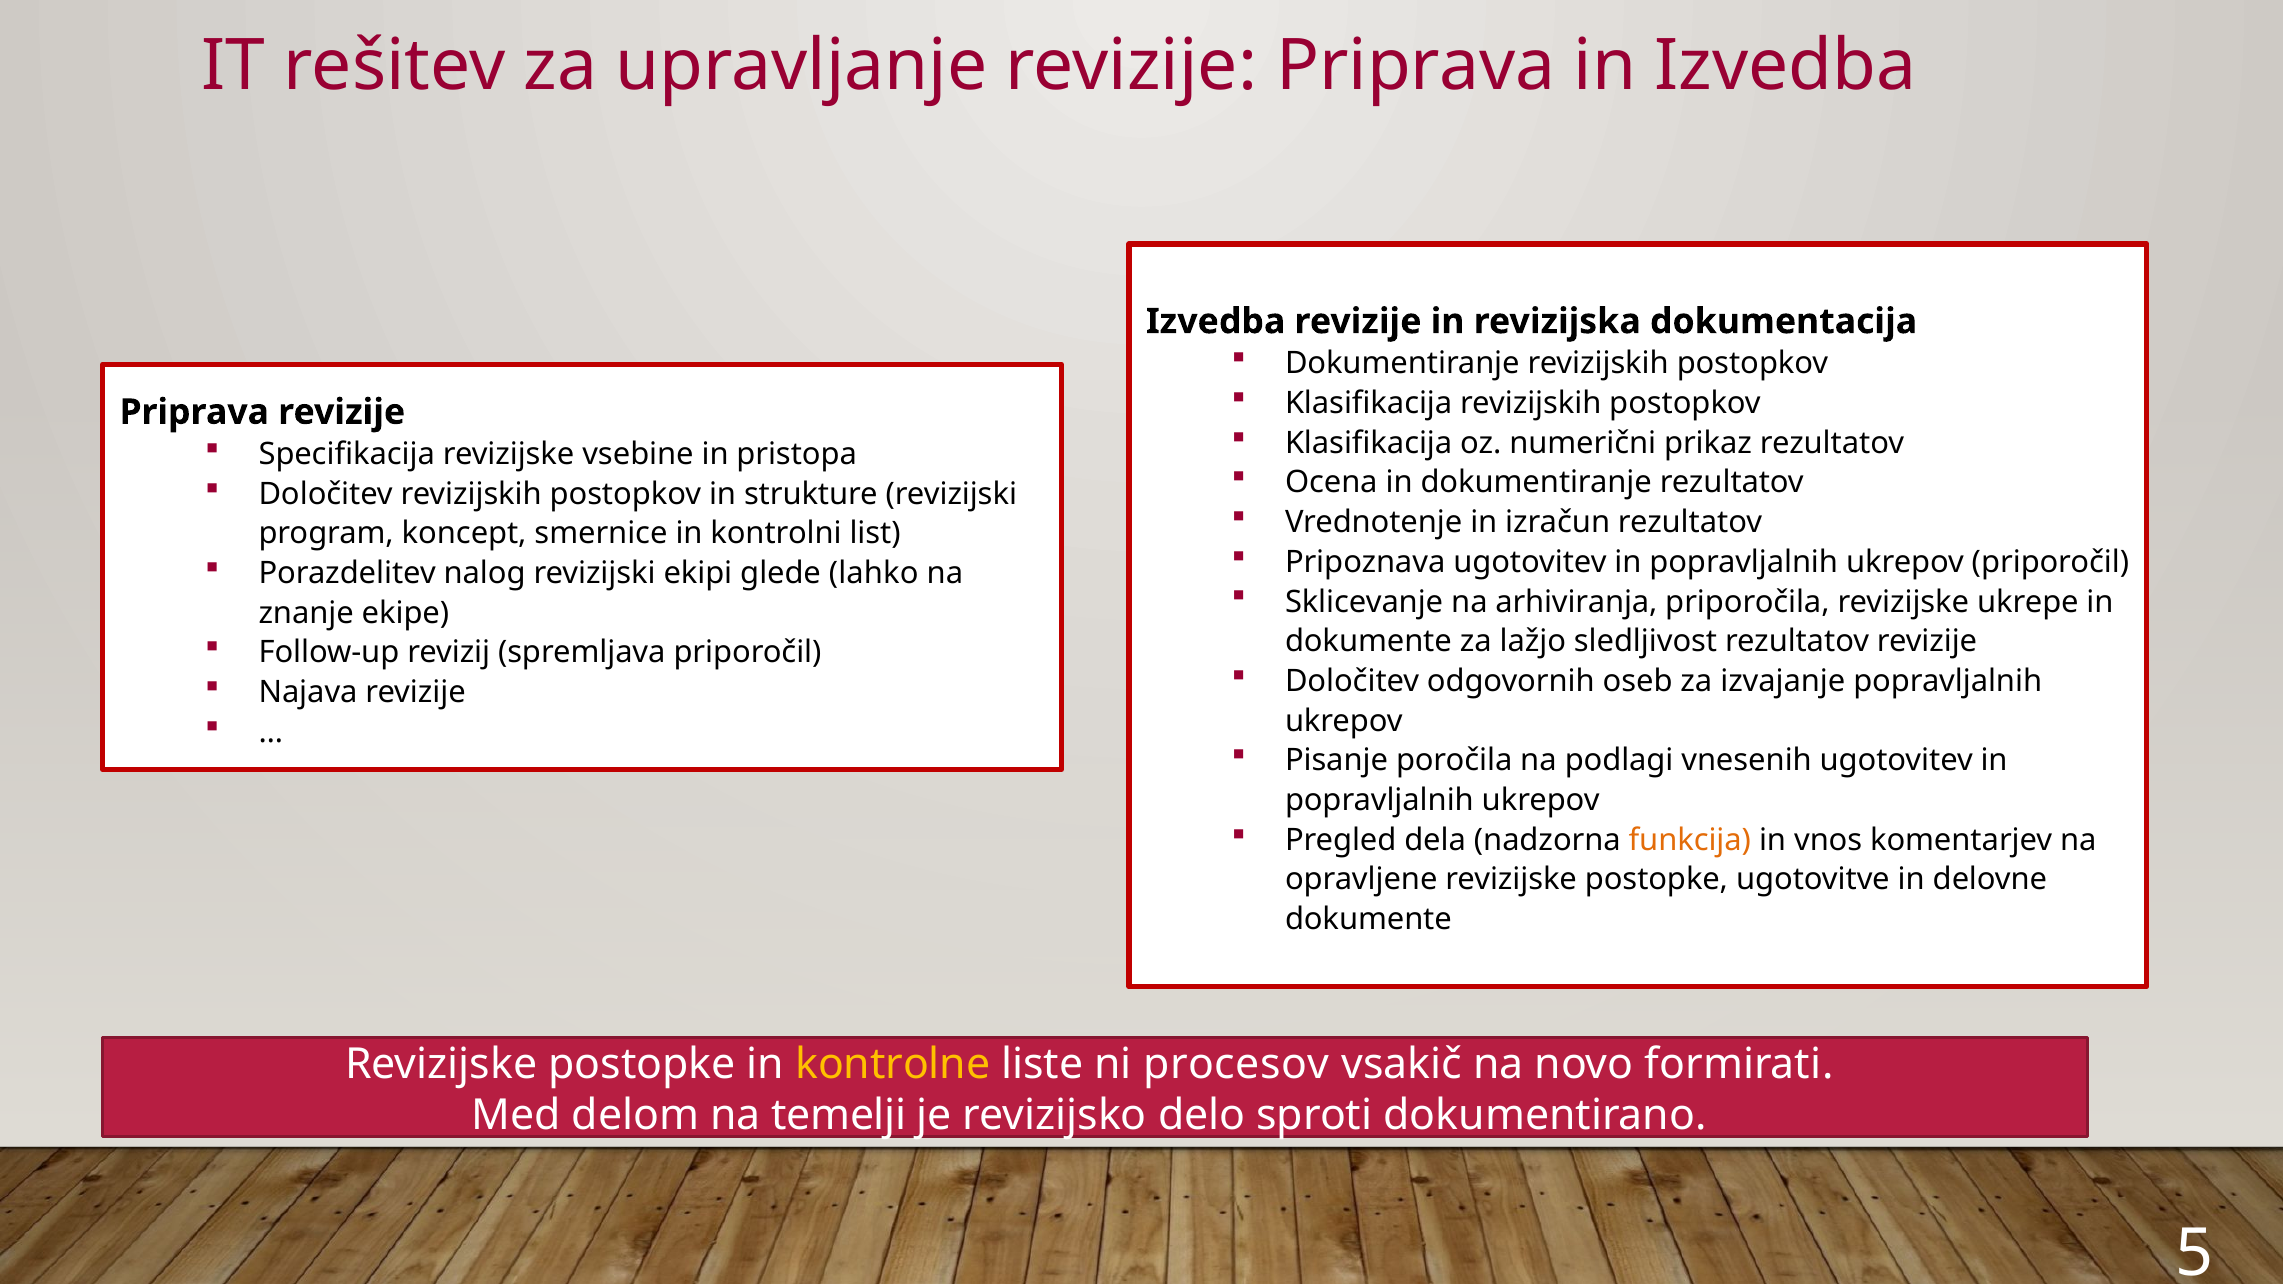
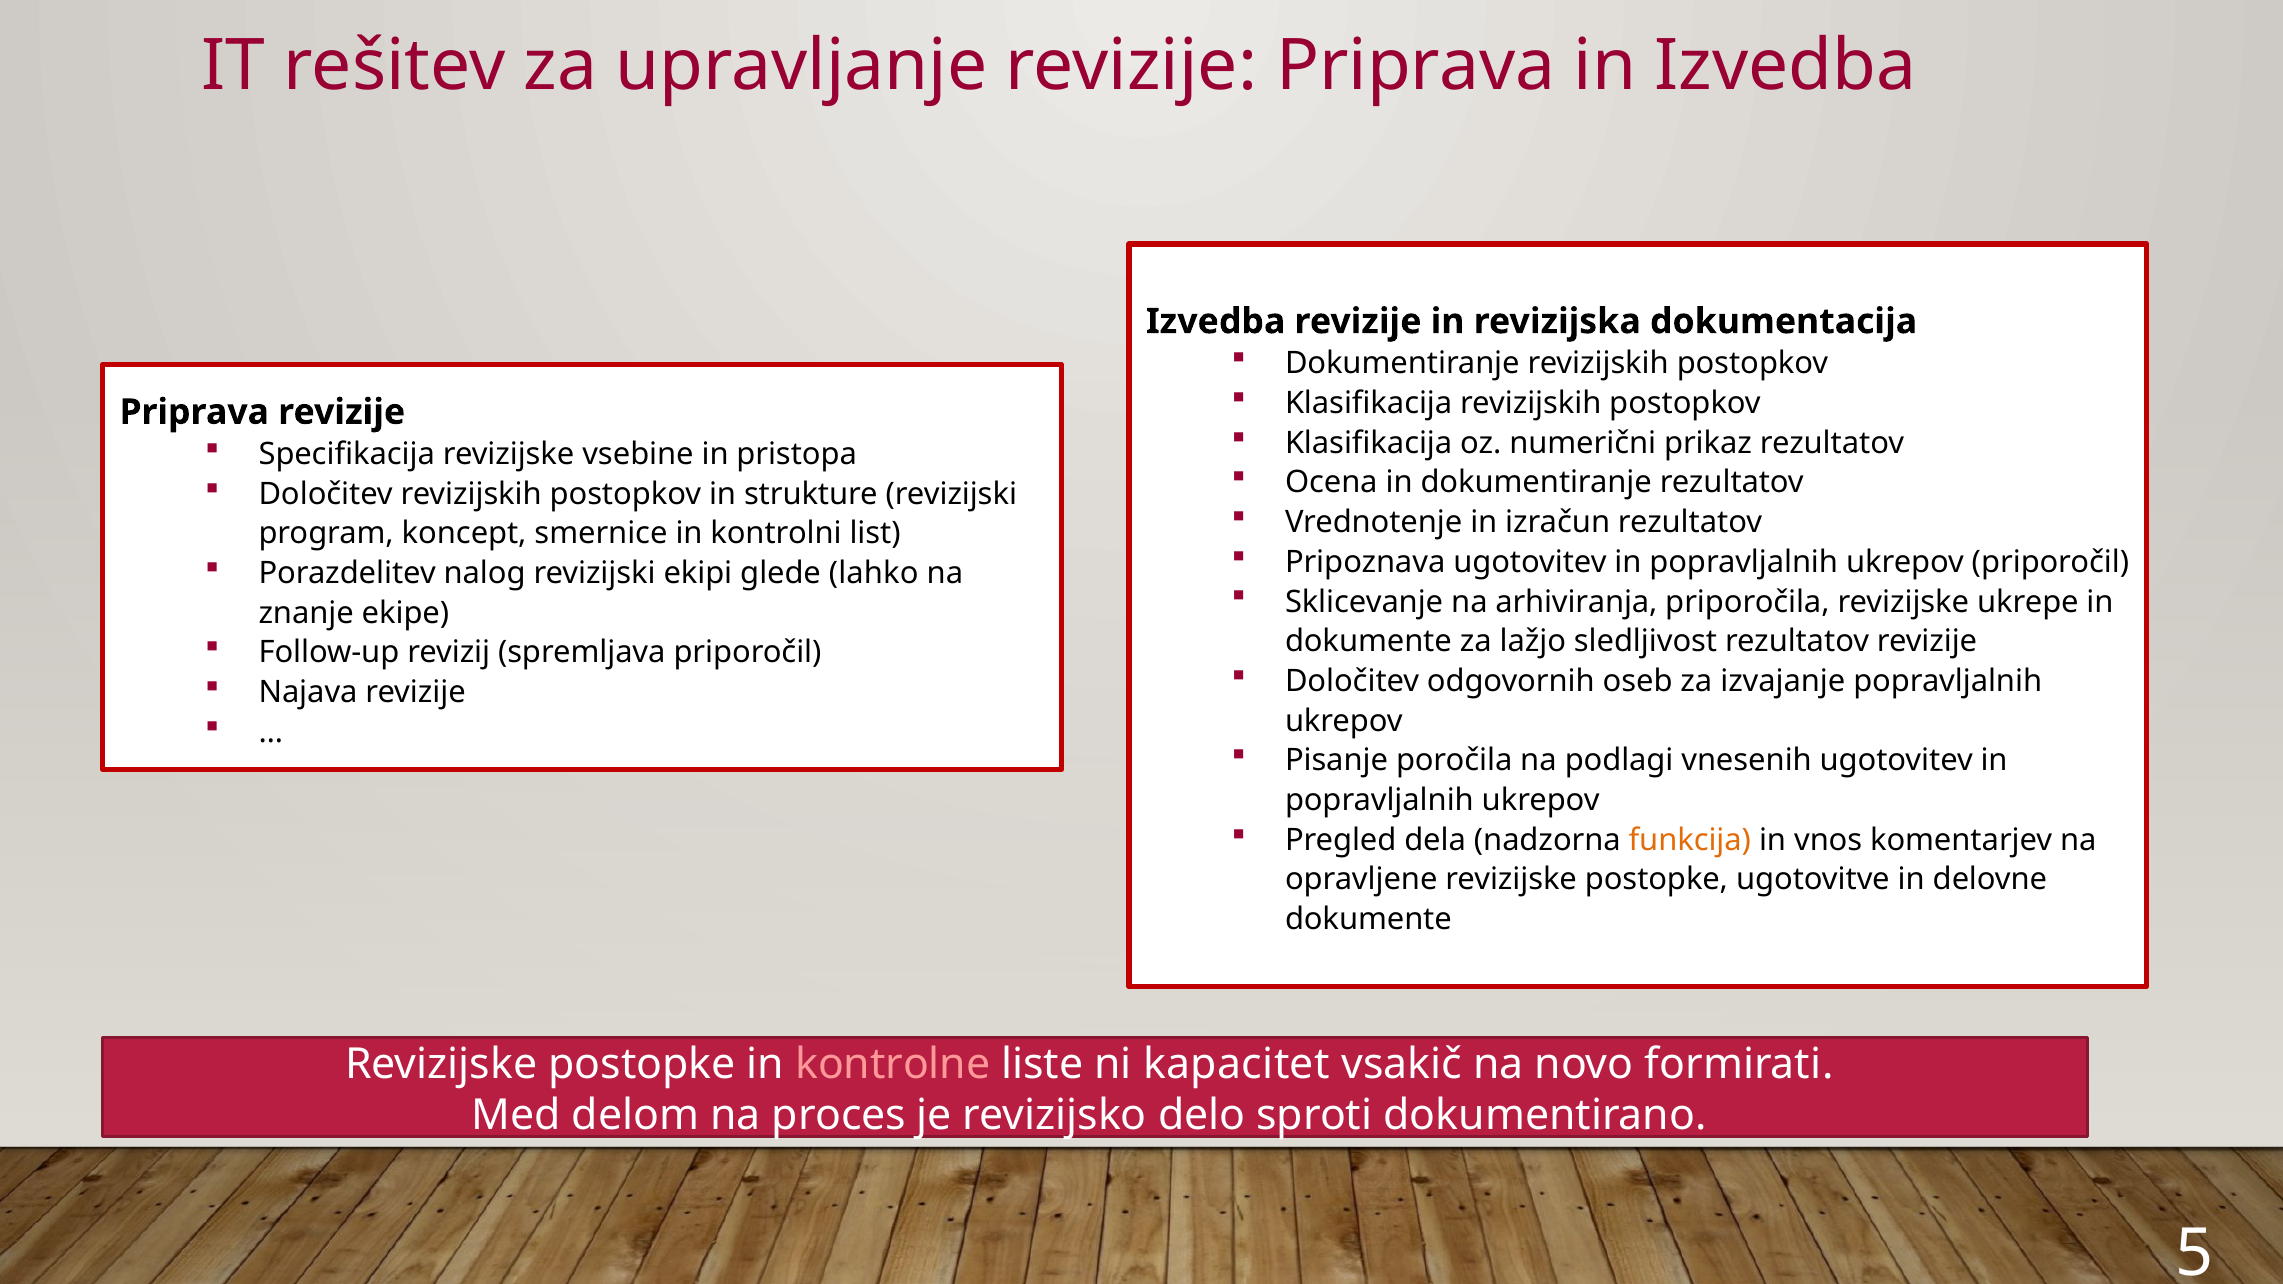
kontrolne colour: yellow -> pink (893, 1064)
procesov: procesov -> kapacitet (1236, 1064)
temelji: temelji -> proces (839, 1116)
